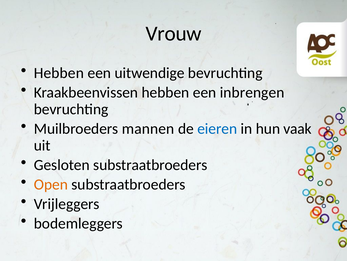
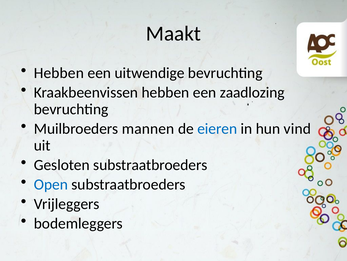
Vrouw: Vrouw -> Maakt (173, 34)
inbrengen: inbrengen -> zaadlozing (252, 92)
vaak: vaak -> vind (297, 128)
Open colour: orange -> blue (51, 184)
